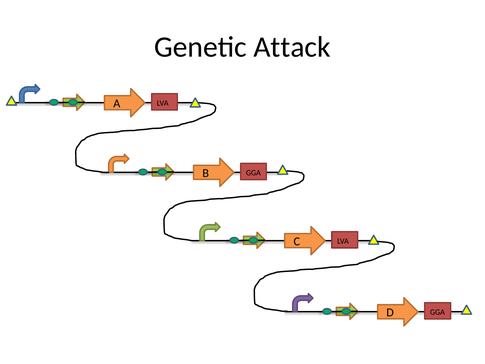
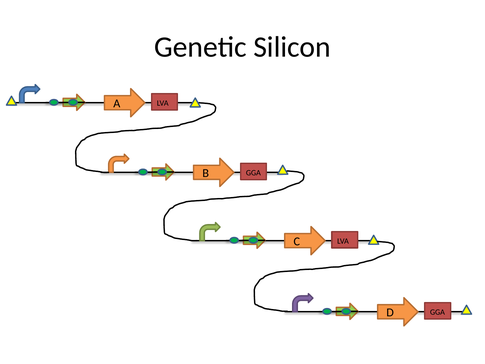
Attack: Attack -> Silicon (292, 47)
